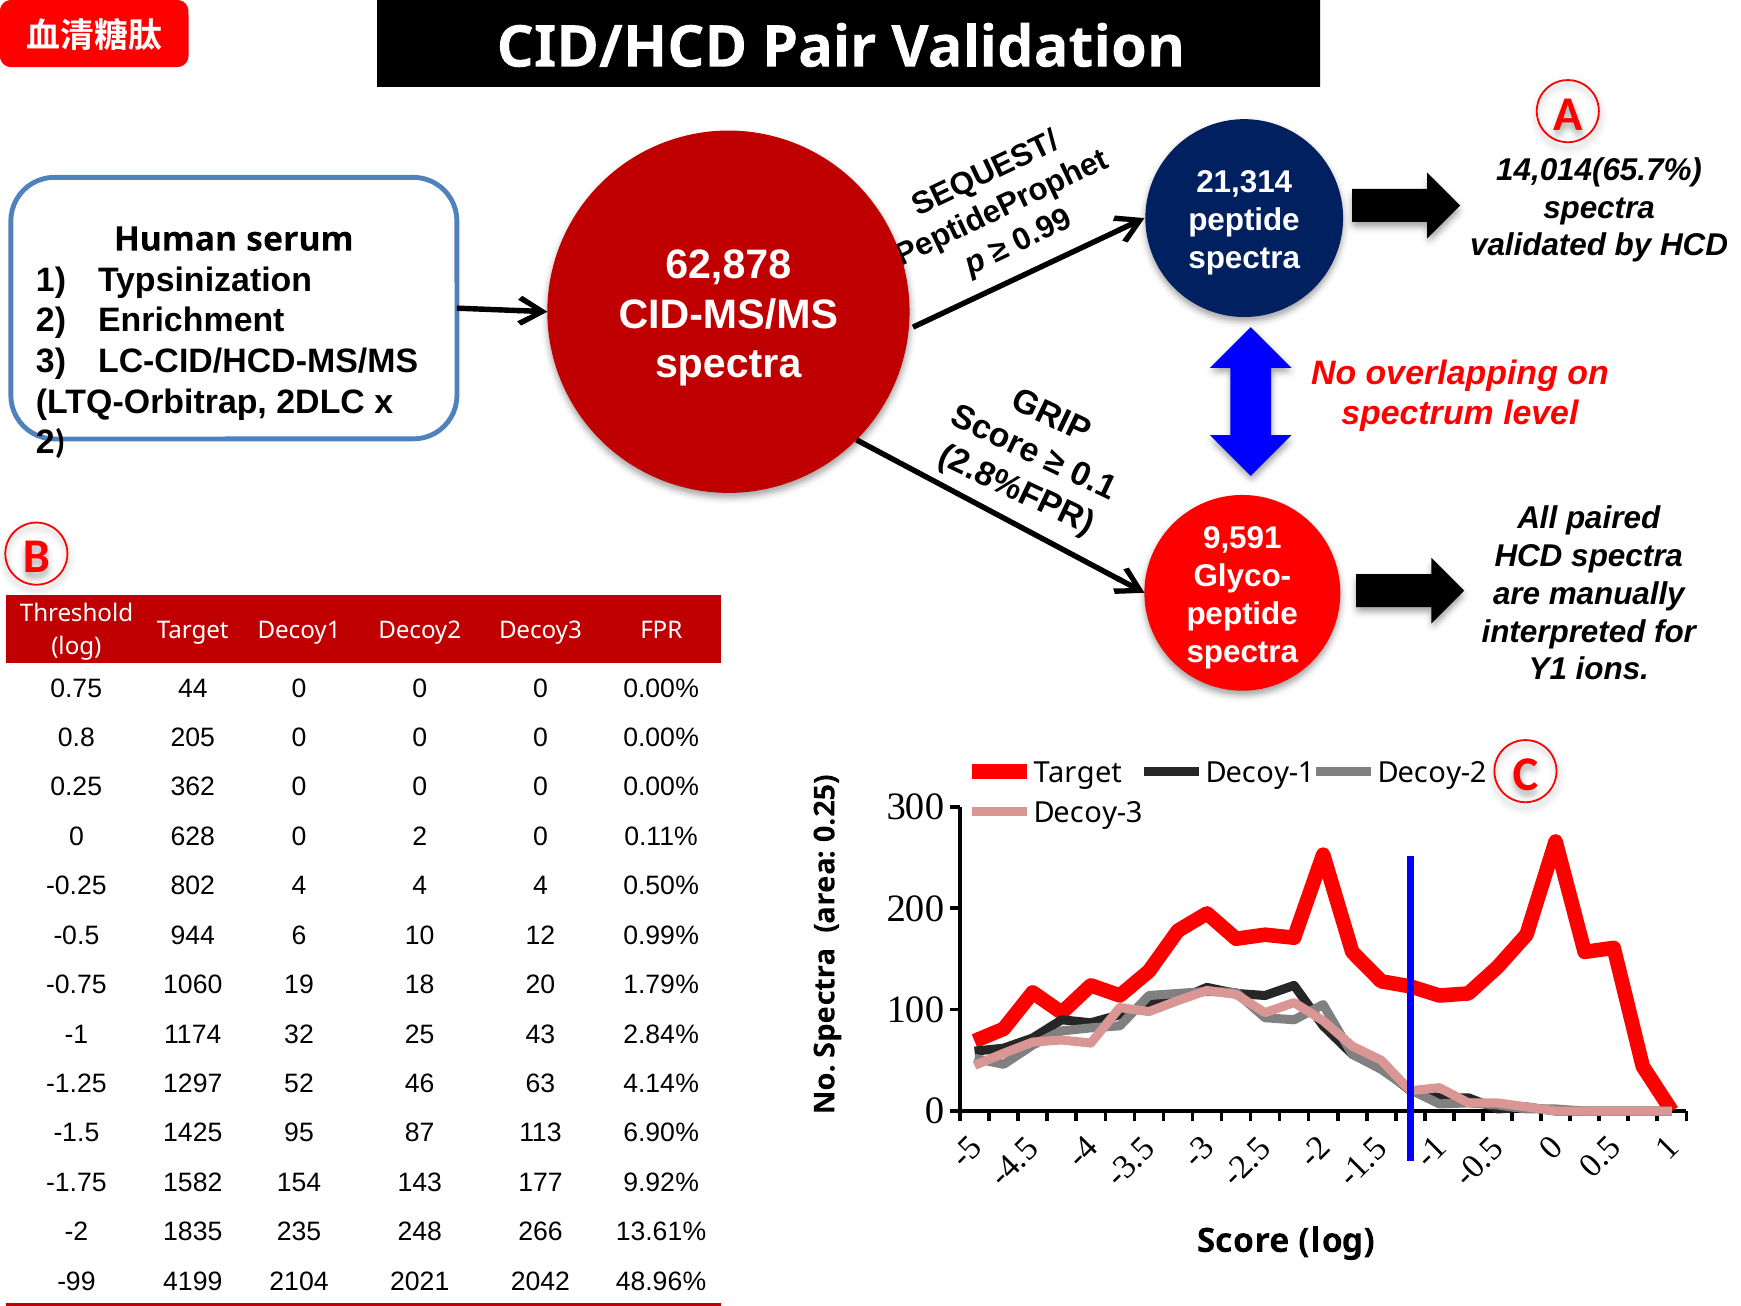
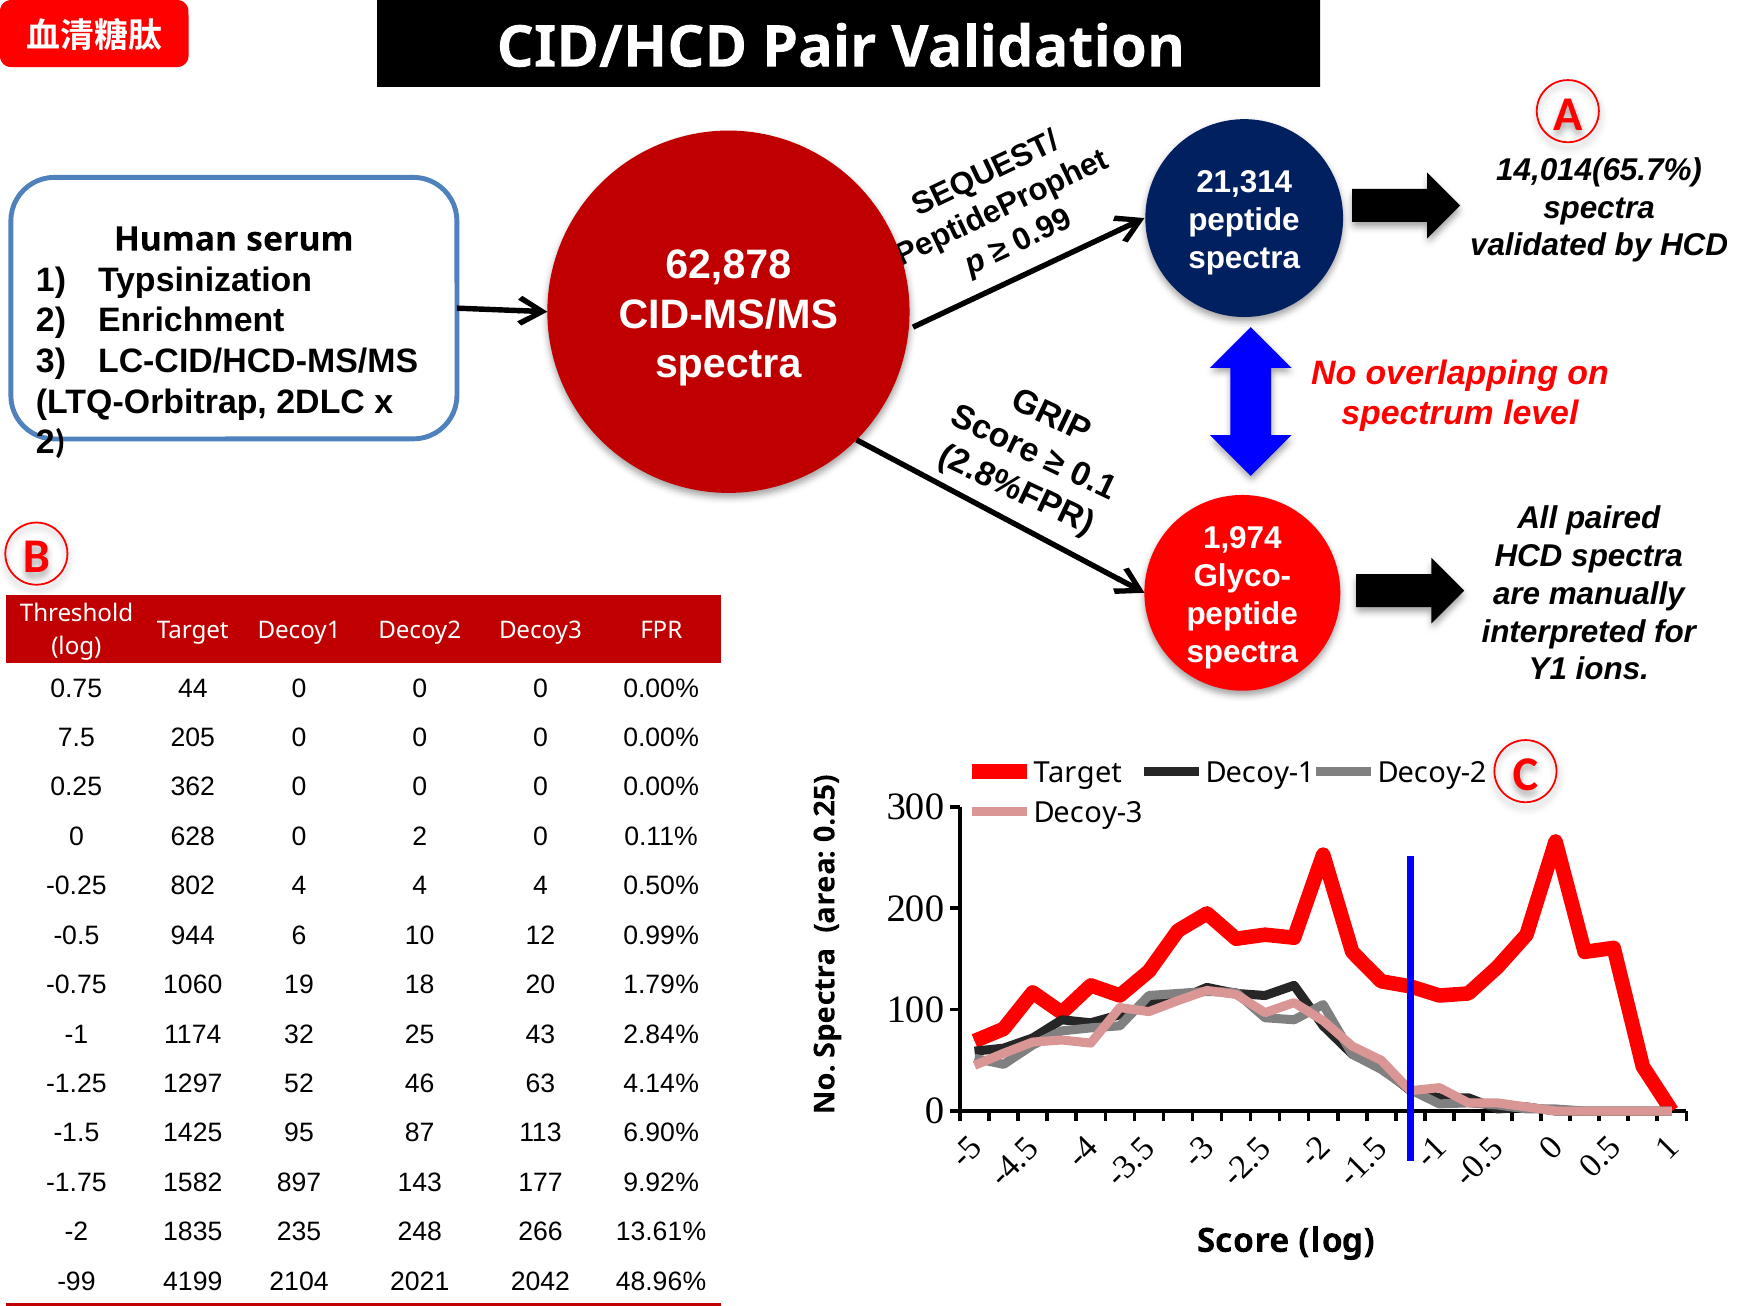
9,591: 9,591 -> 1,974 (1242, 538)
0.8: 0.8 -> 7.5 (76, 738)
154: 154 -> 897 (299, 1182)
